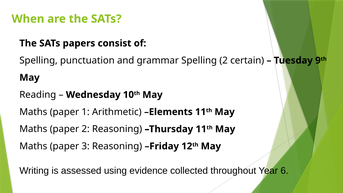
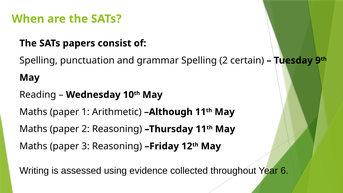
Elements: Elements -> Although (168, 112)
